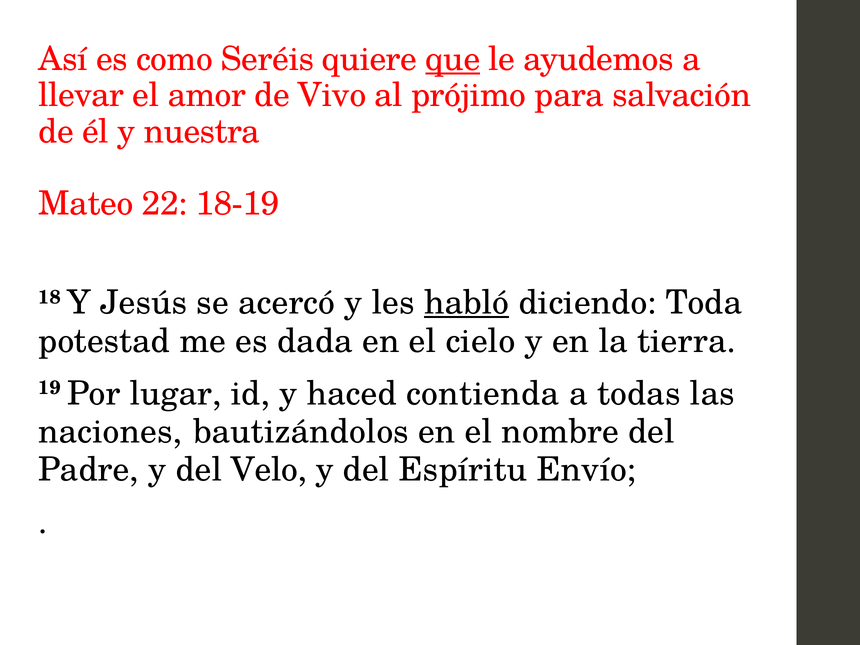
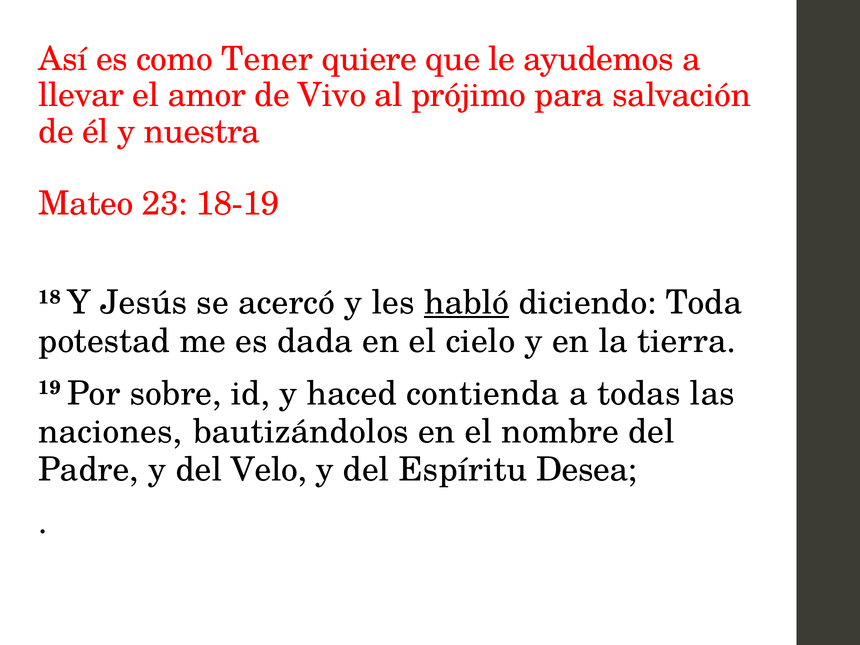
Seréis: Seréis -> Tener (267, 59)
que underline: present -> none (453, 59)
22: 22 -> 23 (165, 204)
lugar: lugar -> sobre (176, 393)
Envío: Envío -> Desea (587, 470)
